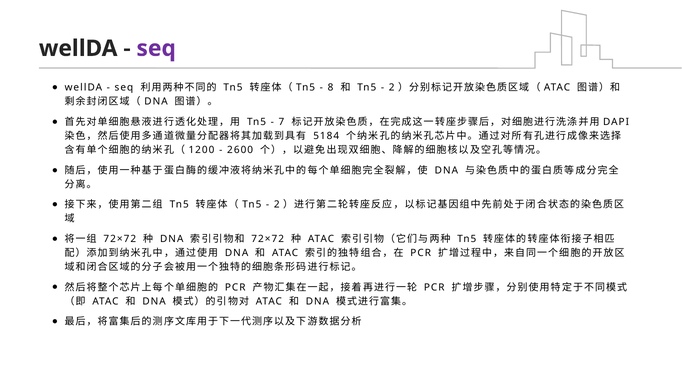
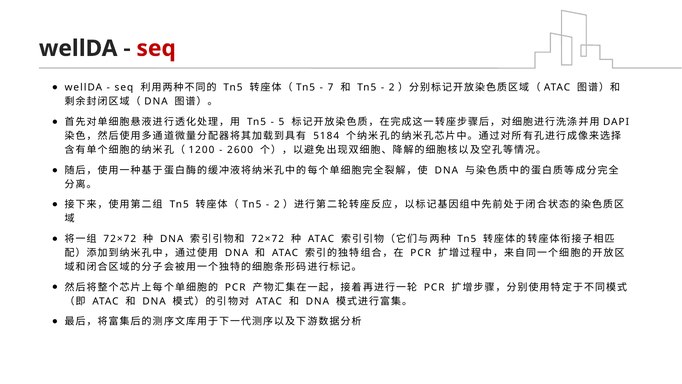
seq colour: purple -> red (156, 48)
8: 8 -> 7 (330, 88)
7: 7 -> 5 (281, 122)
